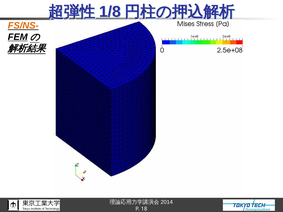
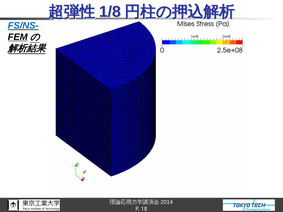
FS/NS- colour: orange -> blue (23, 26)
